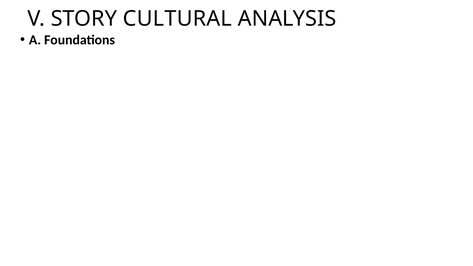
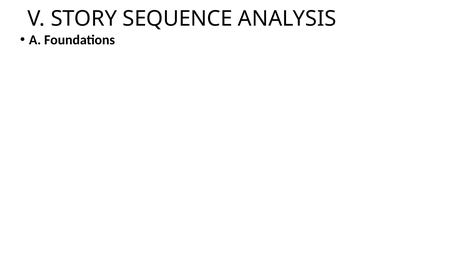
CULTURAL: CULTURAL -> SEQUENCE (178, 19)
